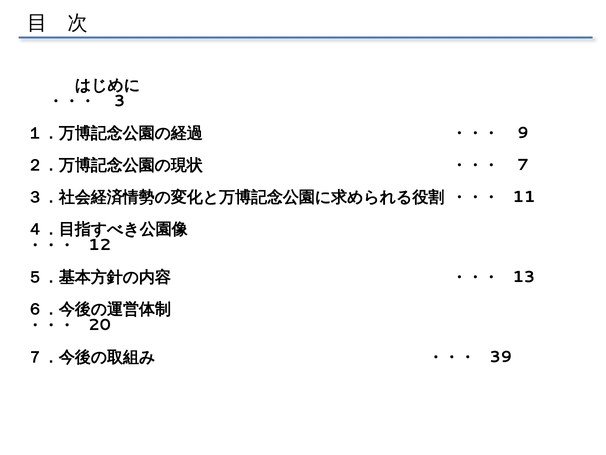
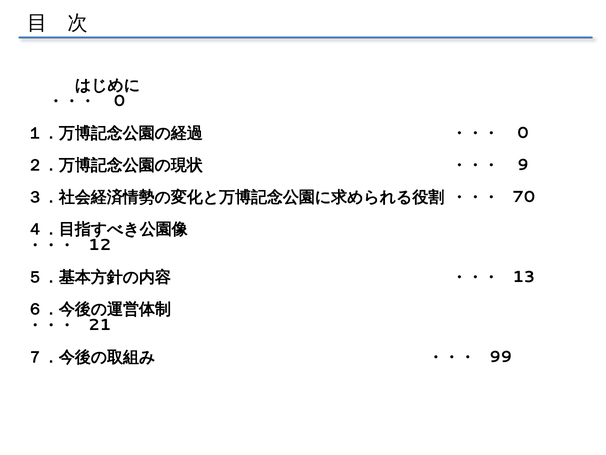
3: 3 -> 0 (119, 101)
9: 9 -> 0 (523, 133)
7: 7 -> 9 (523, 165)
11: 11 -> 70 (524, 197)
20: 20 -> 21 (100, 325)
39: 39 -> 99 (501, 357)
